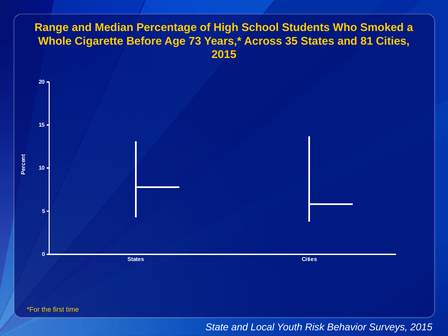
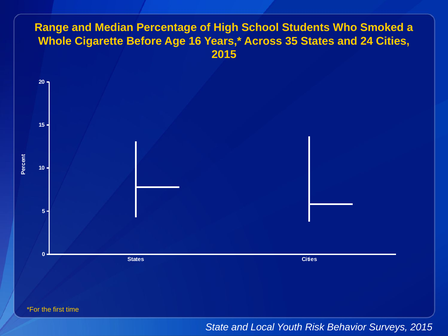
73: 73 -> 16 (195, 41)
81: 81 -> 24 (367, 41)
